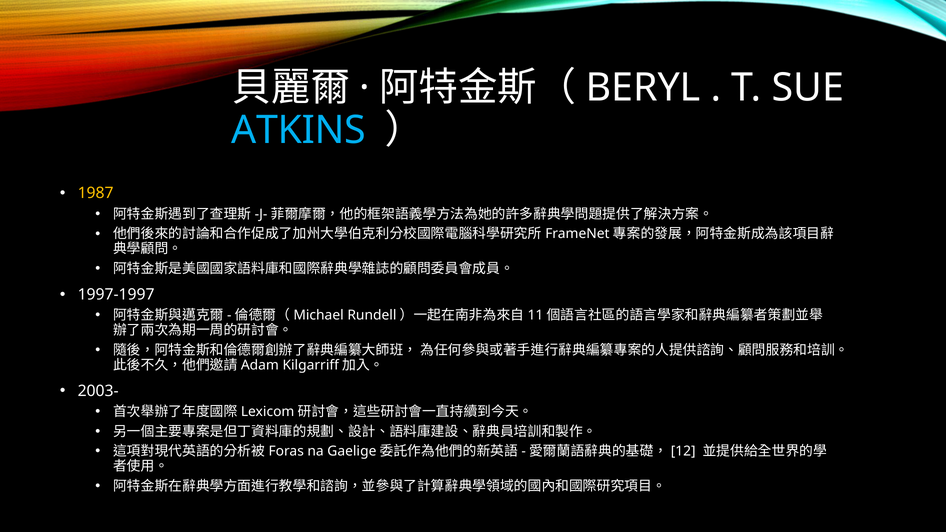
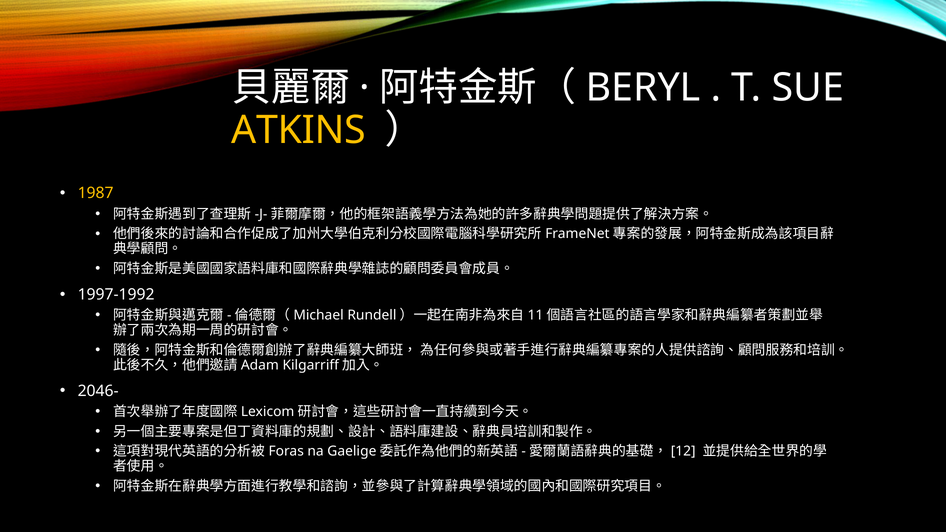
ATKINS colour: light blue -> yellow (299, 130)
1997-1997: 1997-1997 -> 1997-1992 (116, 295)
2003-: 2003- -> 2046- (98, 391)
